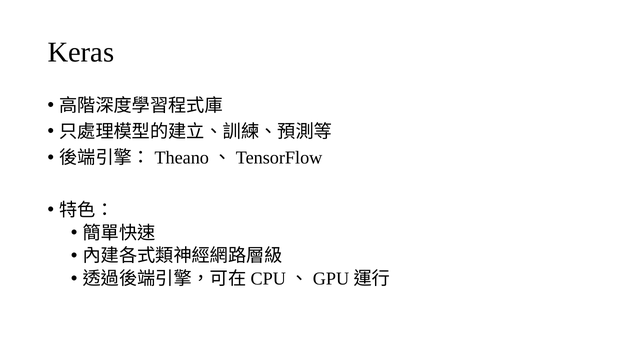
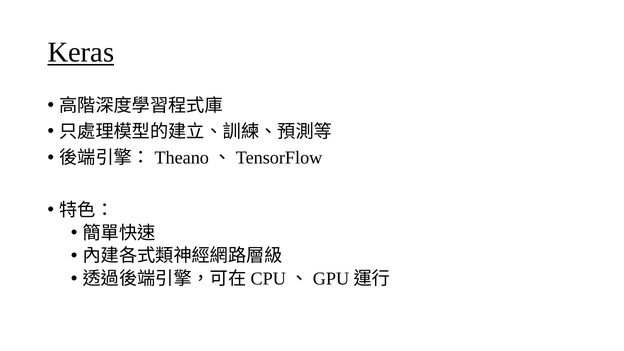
Keras underline: none -> present (81, 52)
